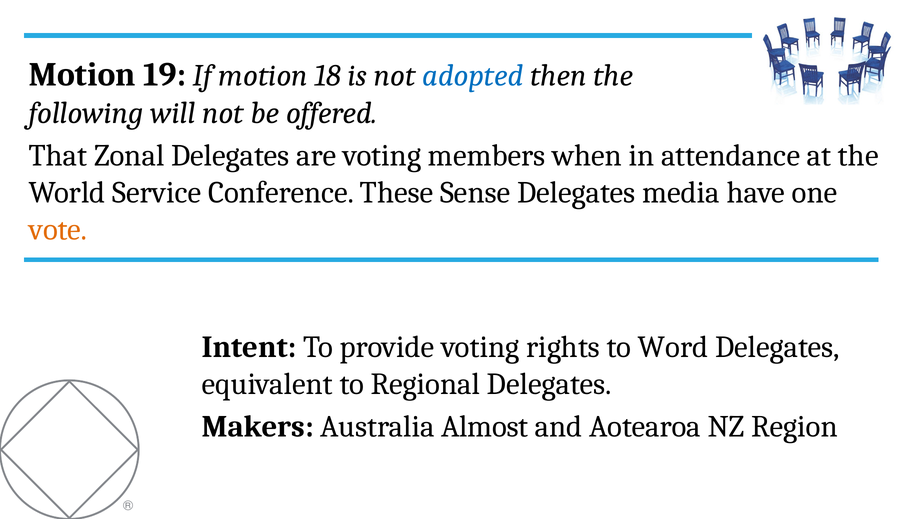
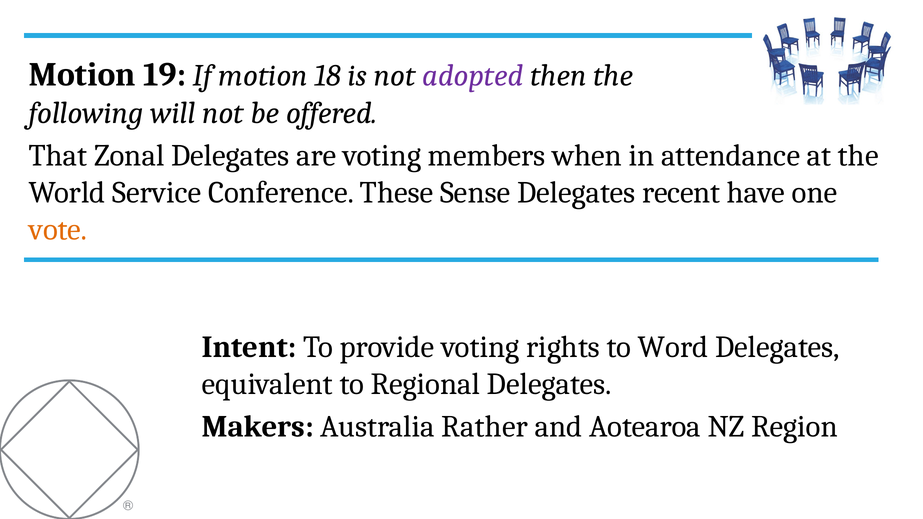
adopted colour: blue -> purple (473, 76)
media: media -> recent (681, 193)
Almost: Almost -> Rather (485, 427)
